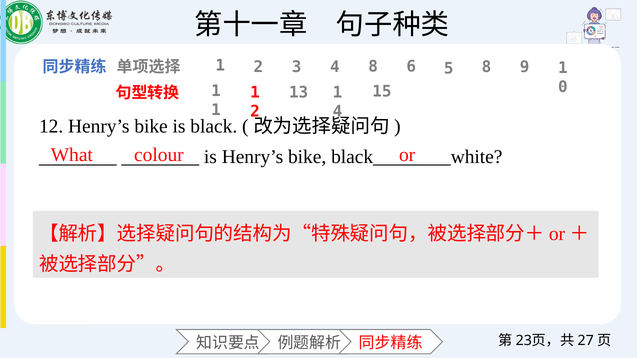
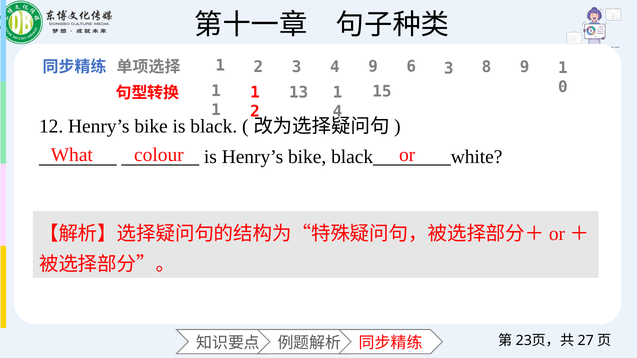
4 8: 8 -> 9 (373, 66)
6 5: 5 -> 3 (449, 69)
